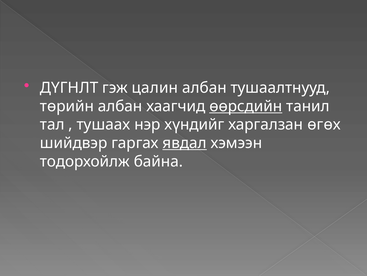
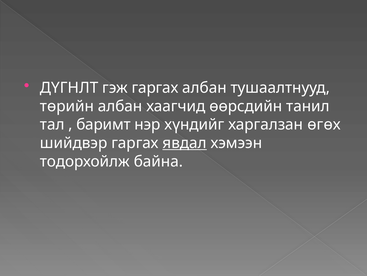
гэж цалин: цалин -> гаргах (155, 88)
өөрсдийн underline: present -> none (246, 106)
тушаах: тушаах -> баримт (104, 124)
